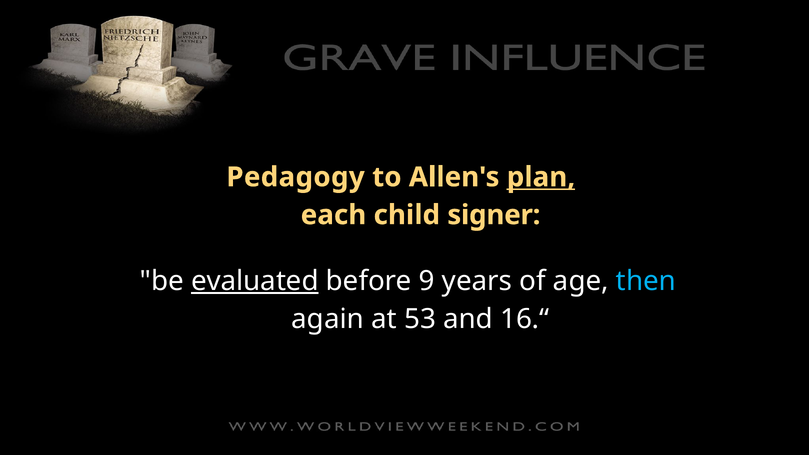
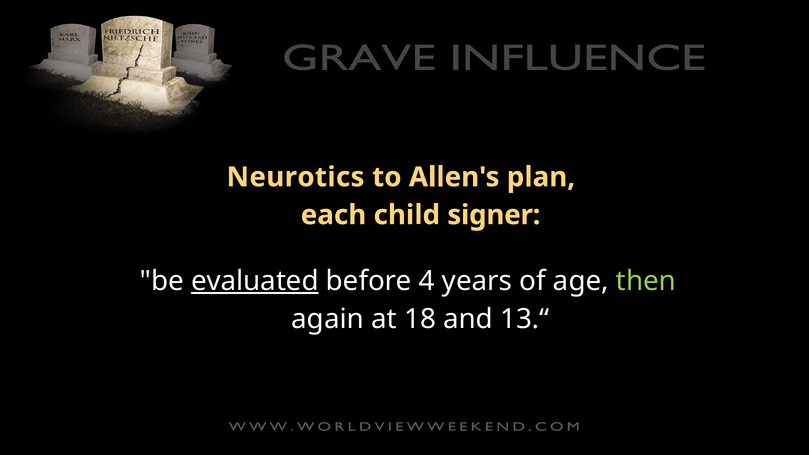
Pedagogy: Pedagogy -> Neurotics (295, 177)
plan underline: present -> none (541, 177)
9: 9 -> 4 (427, 281)
then colour: light blue -> light green (646, 281)
53: 53 -> 18 (420, 319)
16.“: 16.“ -> 13.“ (525, 319)
